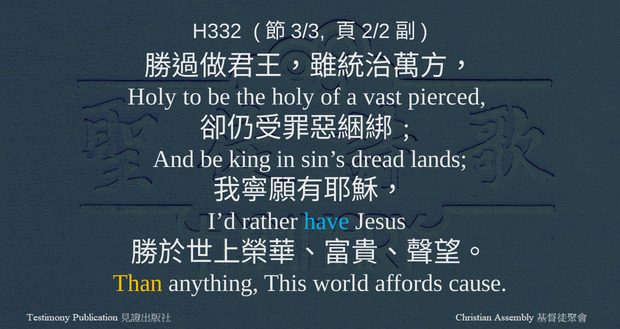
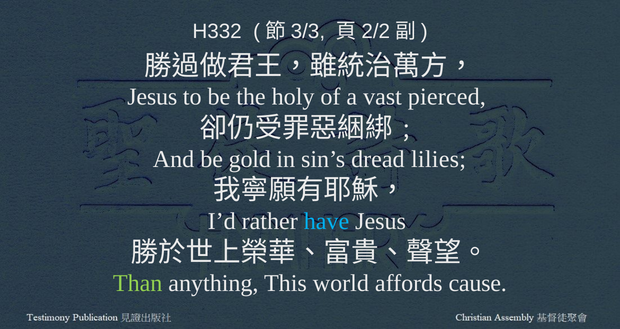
Holy: Holy -> Jesus (152, 97)
king: king -> gold (250, 159)
lands: lands -> lilies (439, 159)
Than colour: yellow -> light green (138, 283)
